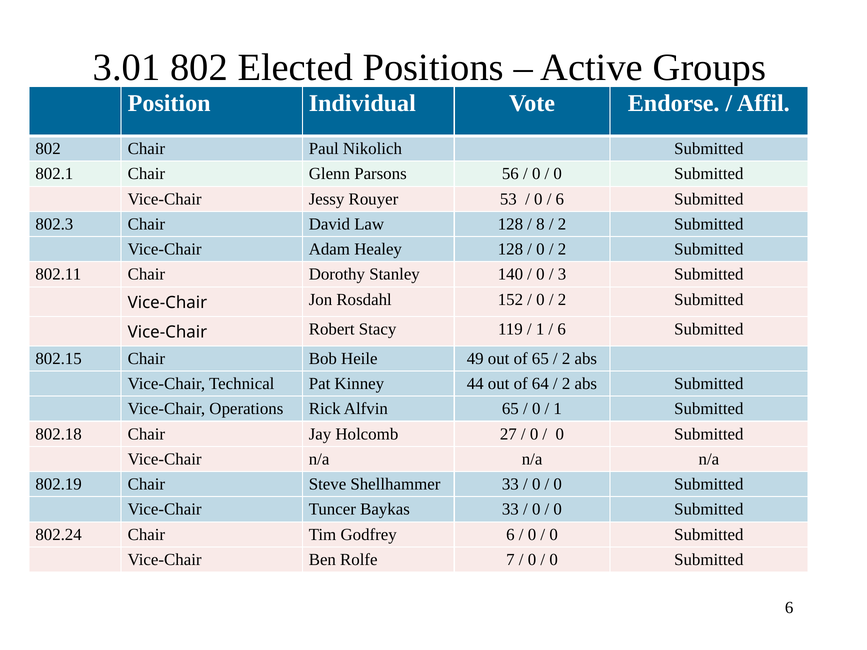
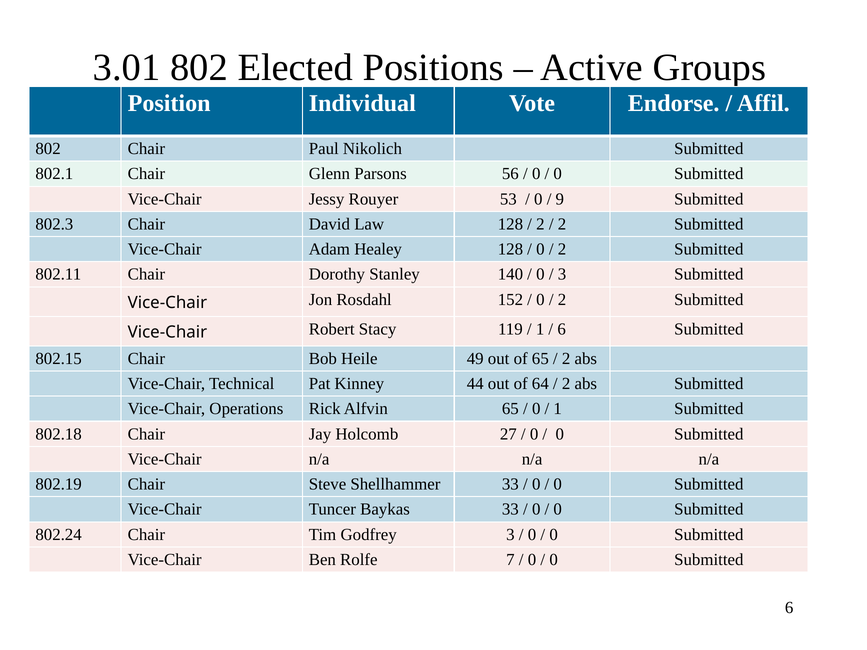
6: 6 -> 9 (560, 199)
8: 8 -> 2 (540, 224)
Godfrey 6: 6 -> 3 (510, 535)
